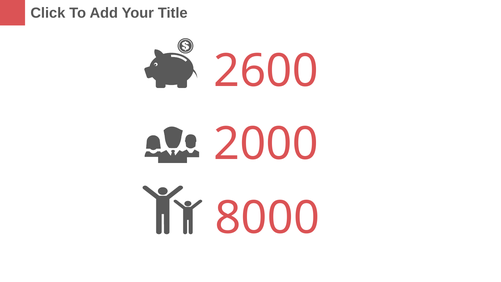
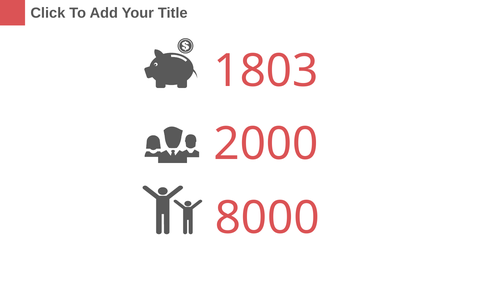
2600: 2600 -> 1803 (266, 71)
